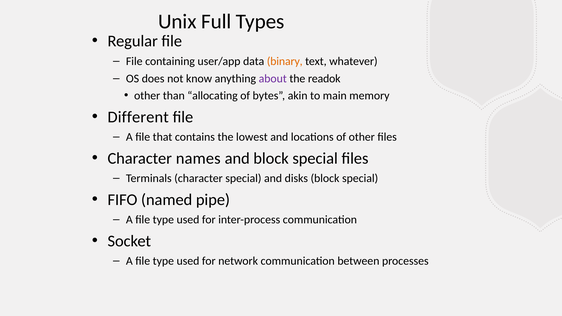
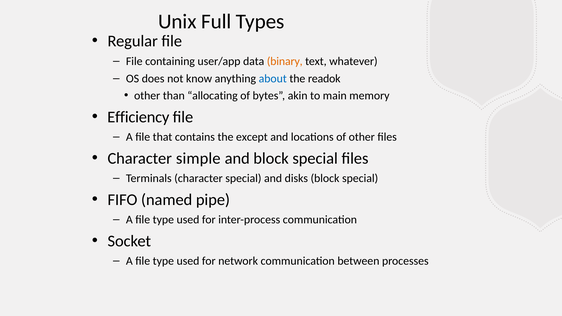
about colour: purple -> blue (273, 79)
Different: Different -> Efficiency (138, 117)
lowest: lowest -> except (252, 137)
names: names -> simple (198, 158)
